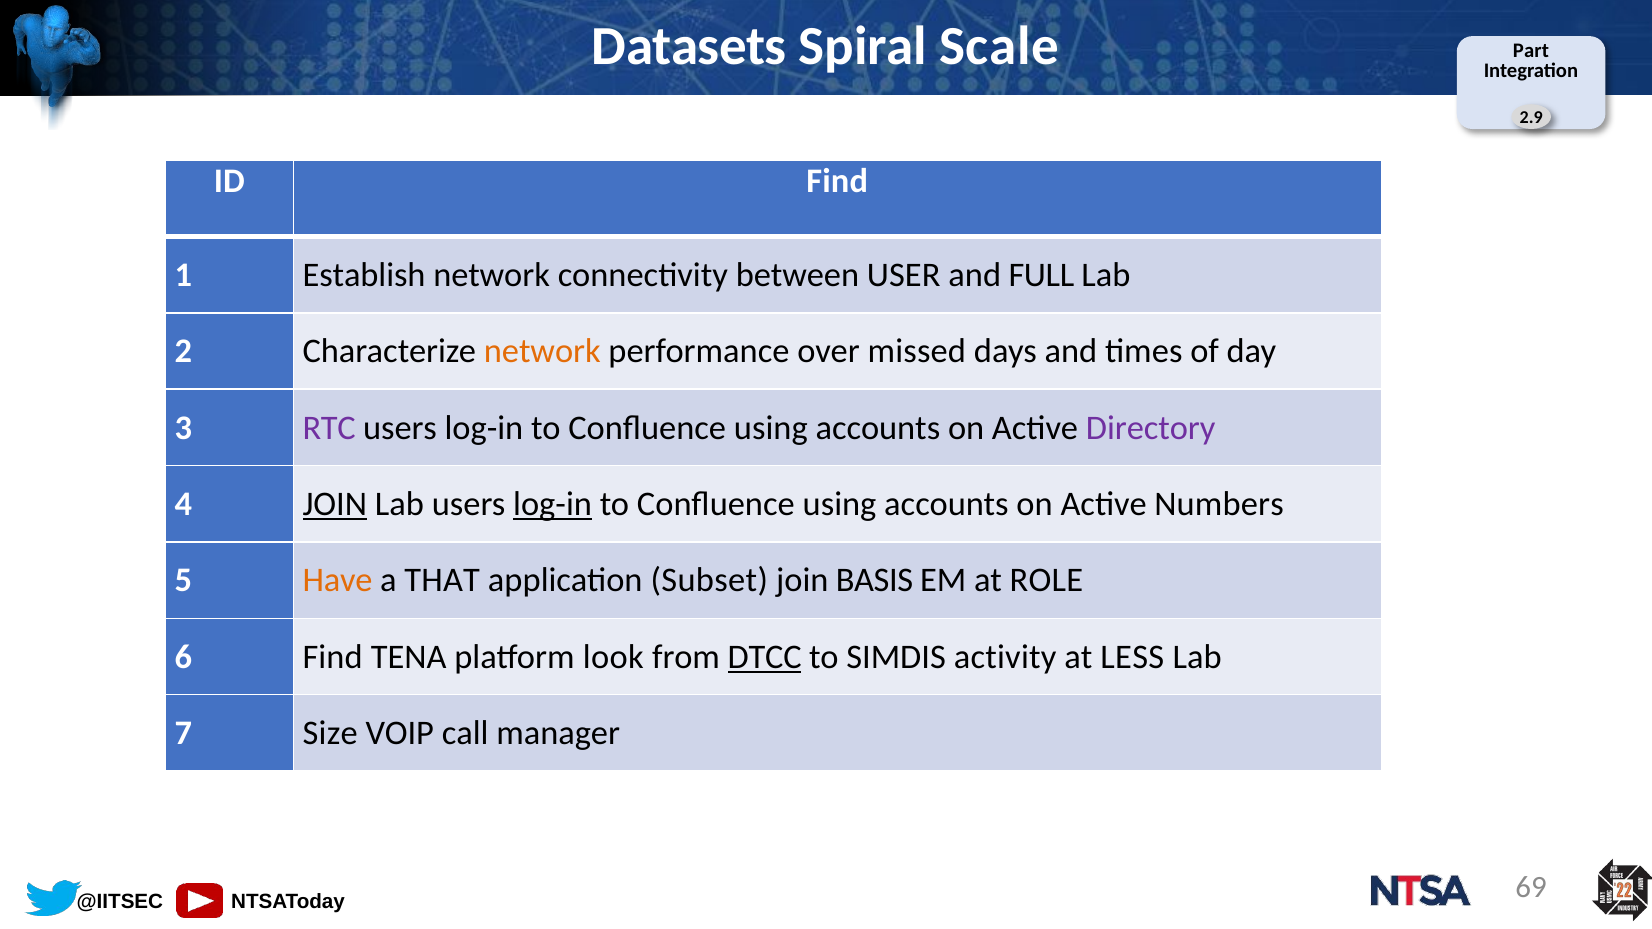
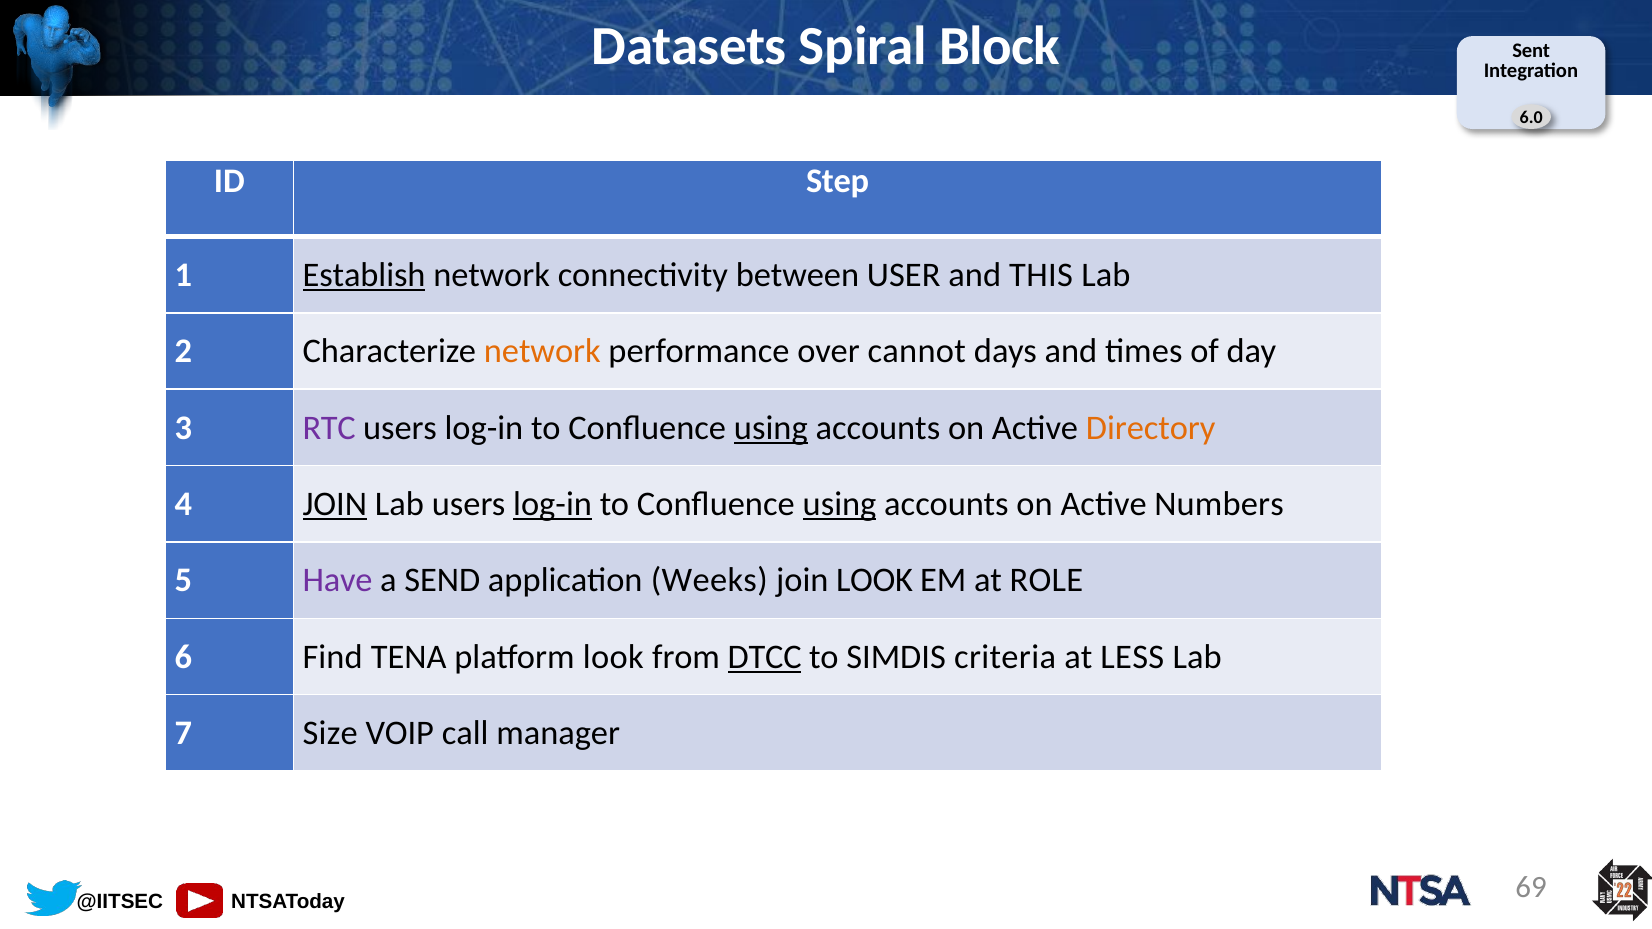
Scale: Scale -> Block (1000, 47)
Part: Part -> Sent (1531, 50)
2.9: 2.9 -> 6.0 (1531, 118)
ID Find: Find -> Step (838, 182)
Establish underline: none -> present (364, 275)
FULL: FULL -> THIS (1041, 275)
missed: missed -> cannot (917, 351)
using underline: none -> present (771, 428)
Directory colour: purple -> orange (1151, 428)
using underline: none -> present (840, 504)
Have colour: orange -> purple (338, 581)
THAT: THAT -> SEND (442, 581)
Subset: Subset -> Weeks (709, 581)
join BASIS: BASIS -> LOOK (875, 581)
activity: activity -> criteria (1005, 657)
